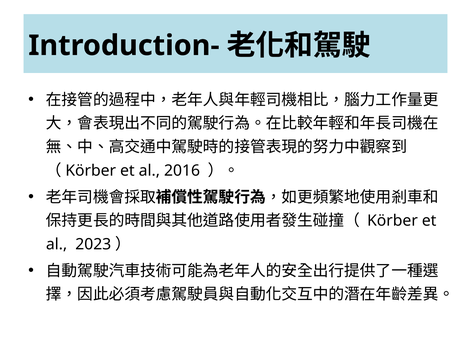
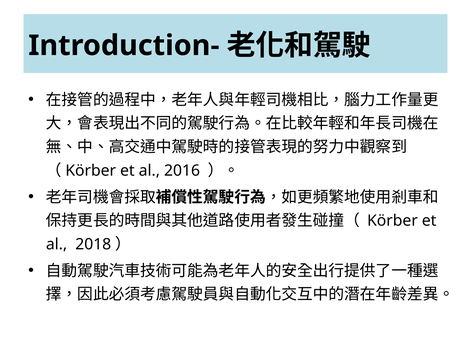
2023: 2023 -> 2018 (93, 244)
